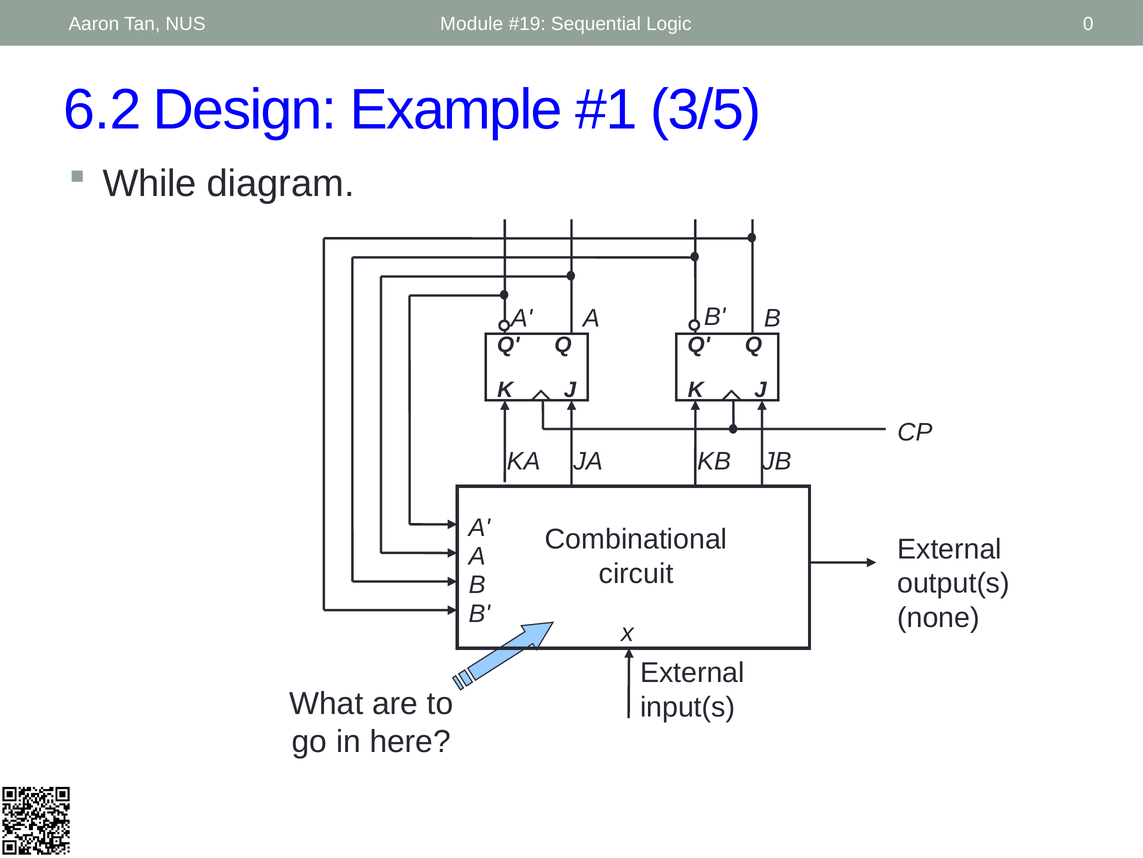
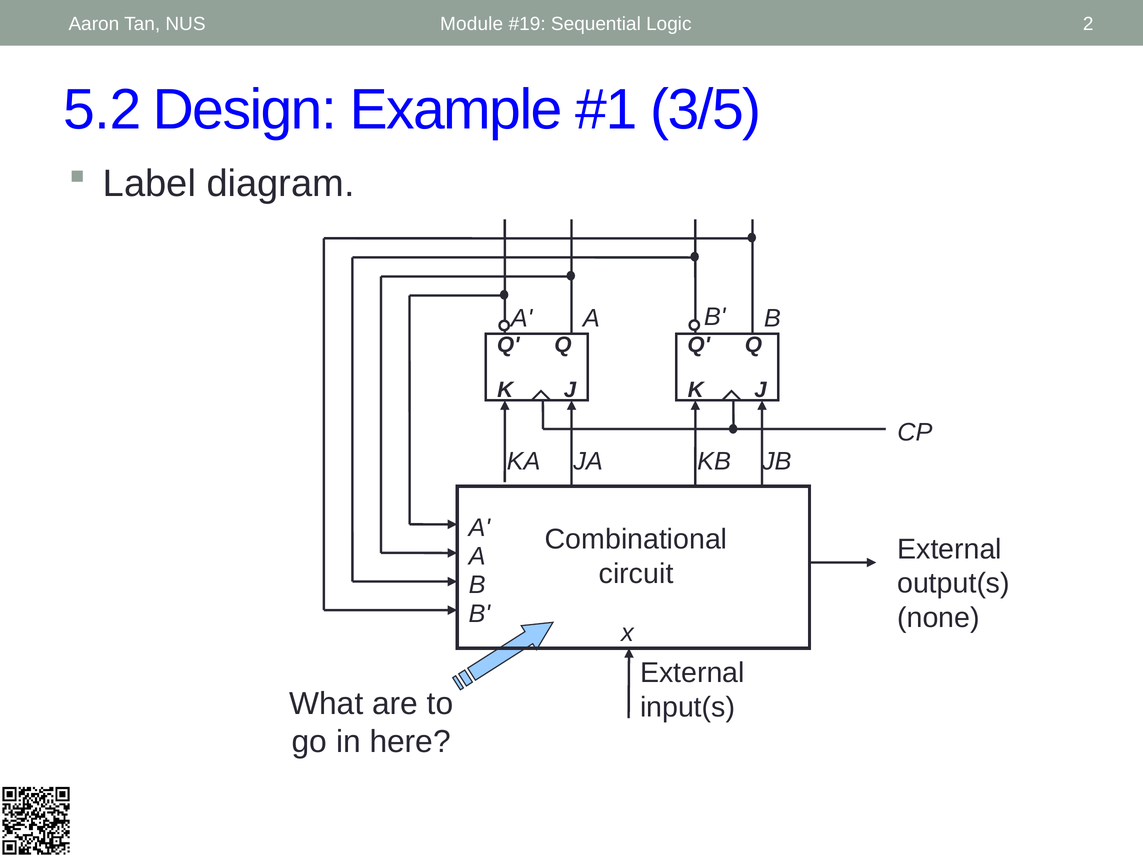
0: 0 -> 2 (1088, 24)
6.2: 6.2 -> 5.2 (102, 110)
While: While -> Label (149, 184)
